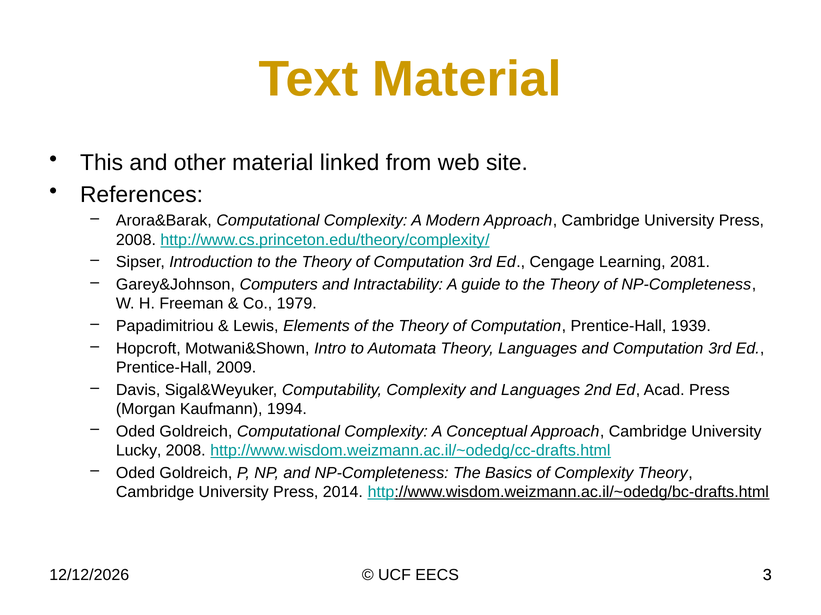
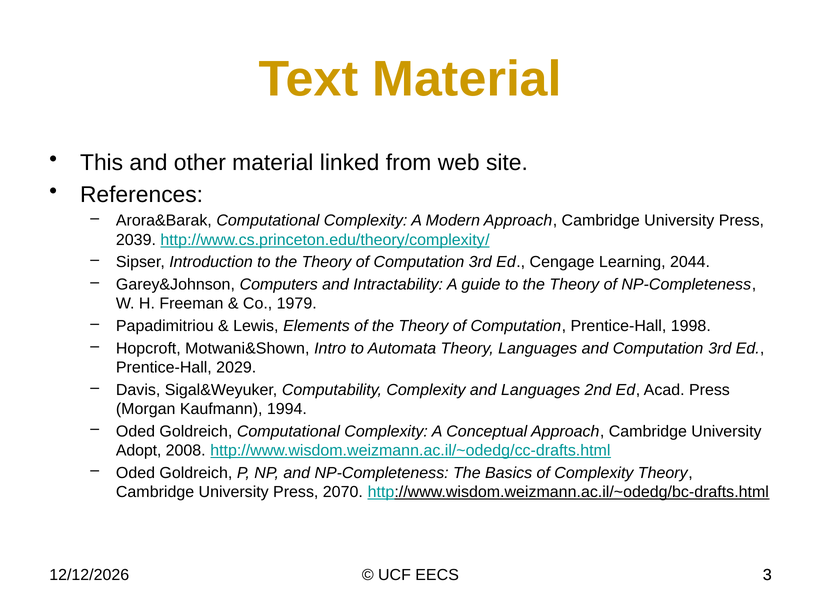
2008: 2008 -> 2039 (136, 240)
2081: 2081 -> 2044 (690, 263)
1939: 1939 -> 1998 (691, 326)
2009: 2009 -> 2029 (236, 368)
Lucky: Lucky -> Adopt (139, 451)
2014: 2014 -> 2070 (343, 493)
